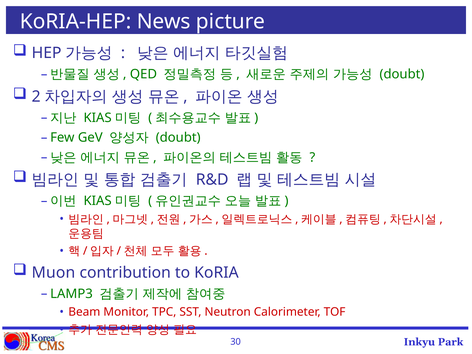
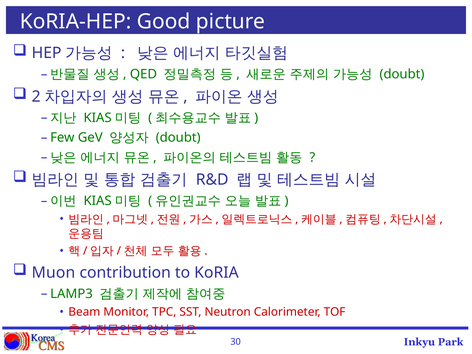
News: News -> Good (164, 22)
